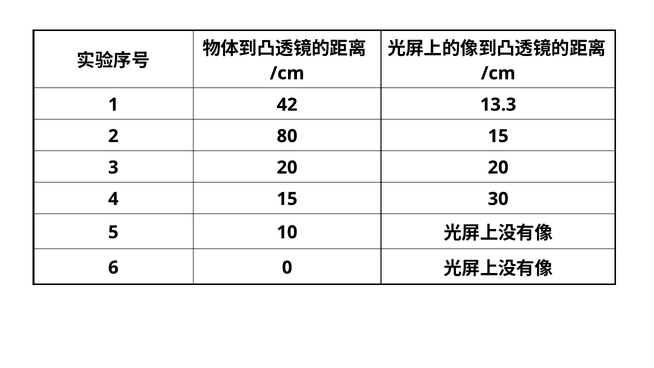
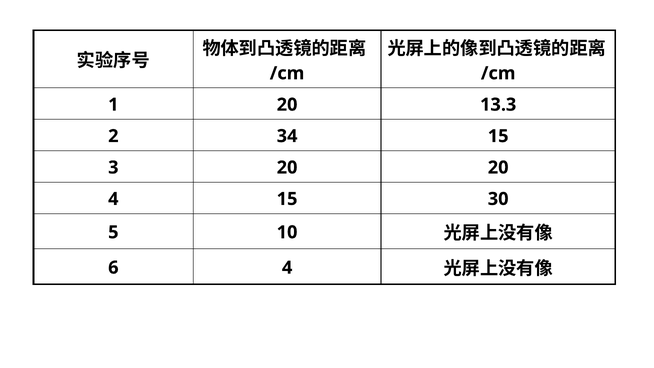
1 42: 42 -> 20 (287, 105)
80: 80 -> 34 (287, 136)
6 0: 0 -> 4 (287, 268)
